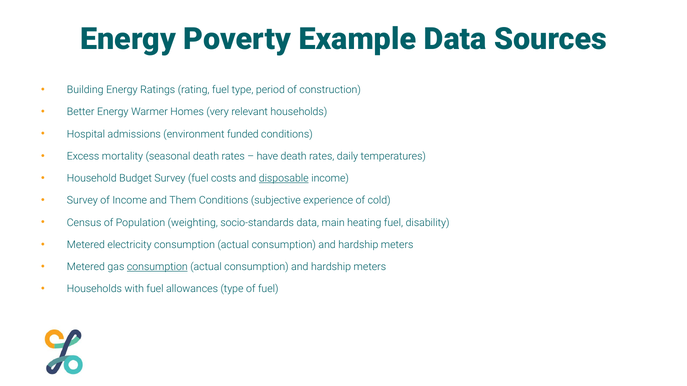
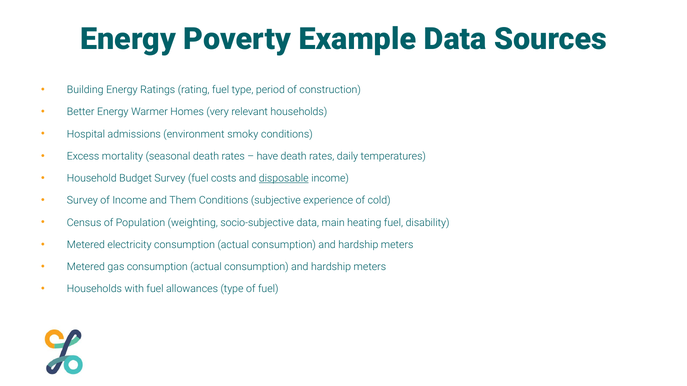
funded: funded -> smoky (243, 134)
socio-standards: socio-standards -> socio-subjective (257, 223)
consumption underline: present -> none (157, 267)
